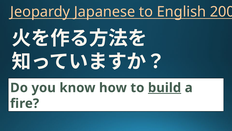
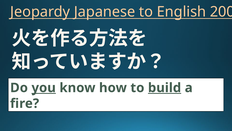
you underline: none -> present (44, 87)
